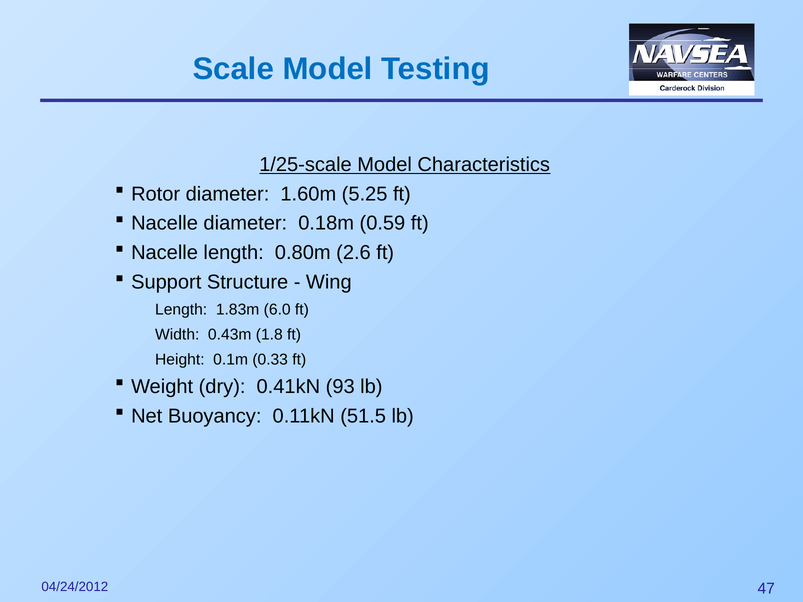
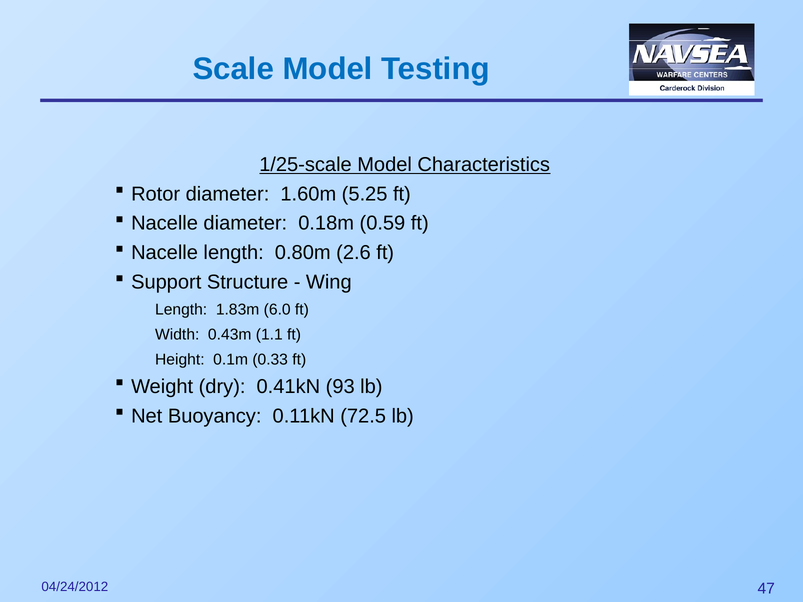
1.8: 1.8 -> 1.1 (269, 335)
51.5: 51.5 -> 72.5 (363, 416)
